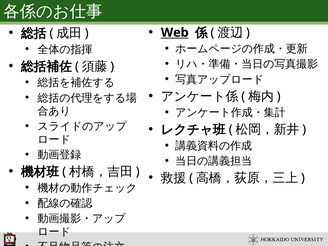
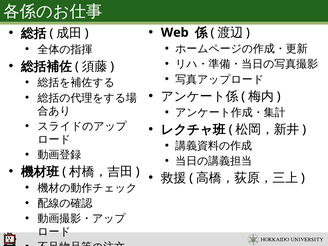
Web underline: present -> none (175, 33)
